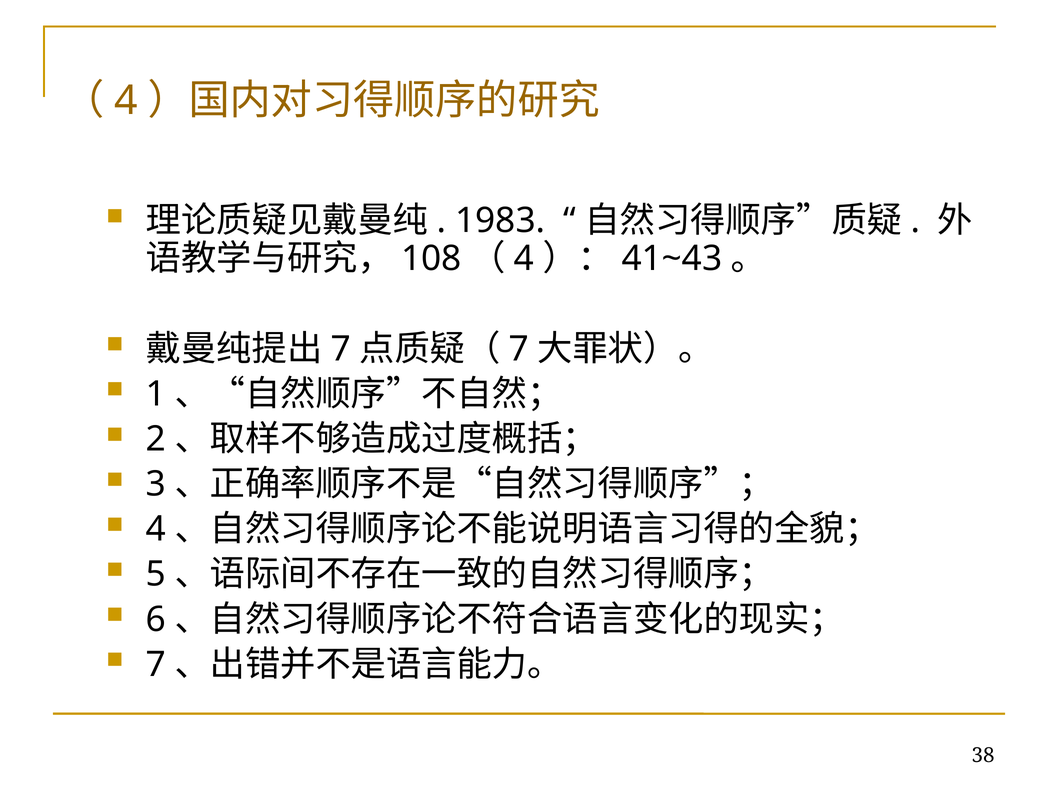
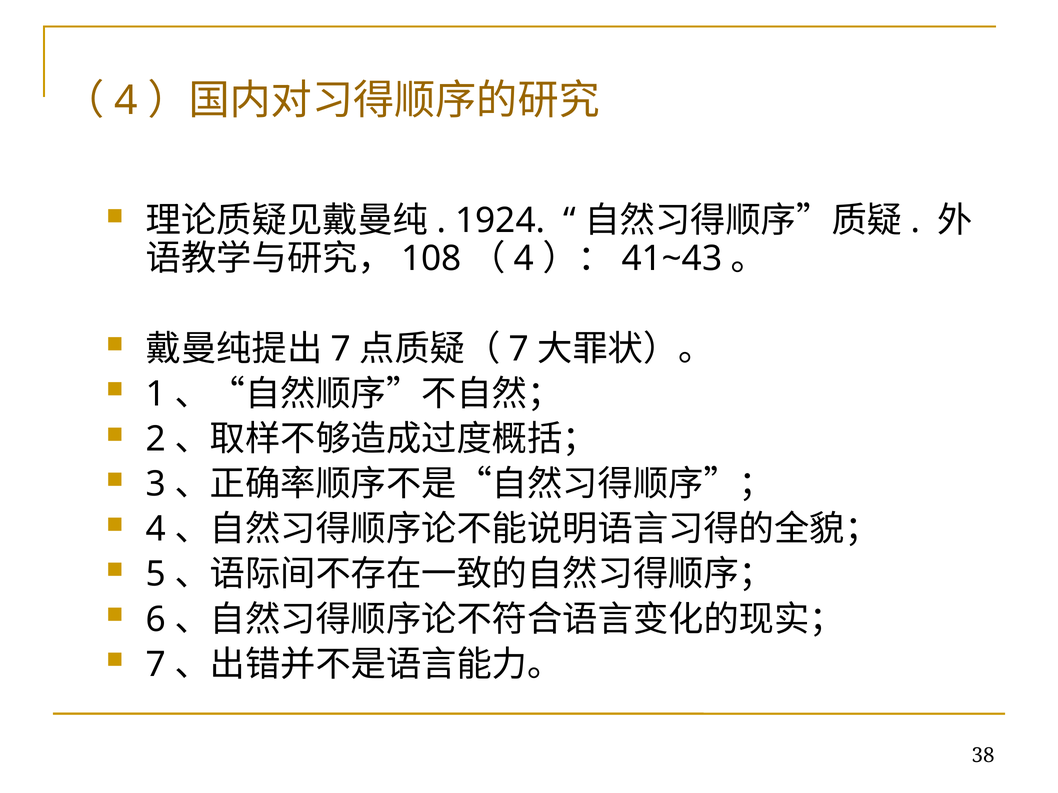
1983: 1983 -> 1924 (500, 221)
